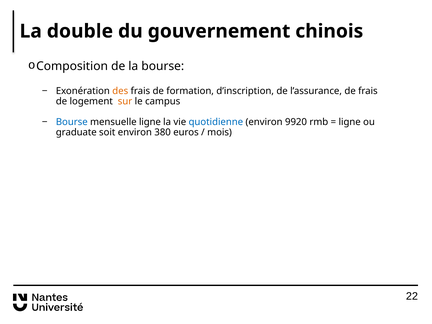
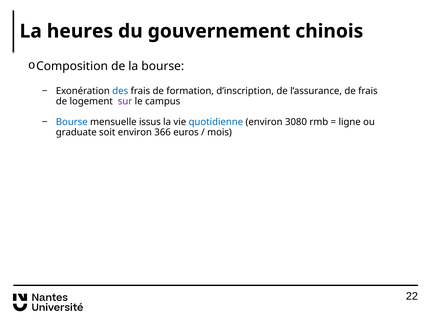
double: double -> heures (80, 31)
des colour: orange -> blue (120, 91)
sur colour: orange -> purple (125, 101)
mensuelle ligne: ligne -> issus (150, 122)
9920: 9920 -> 3080 (296, 122)
380: 380 -> 366 (163, 132)
